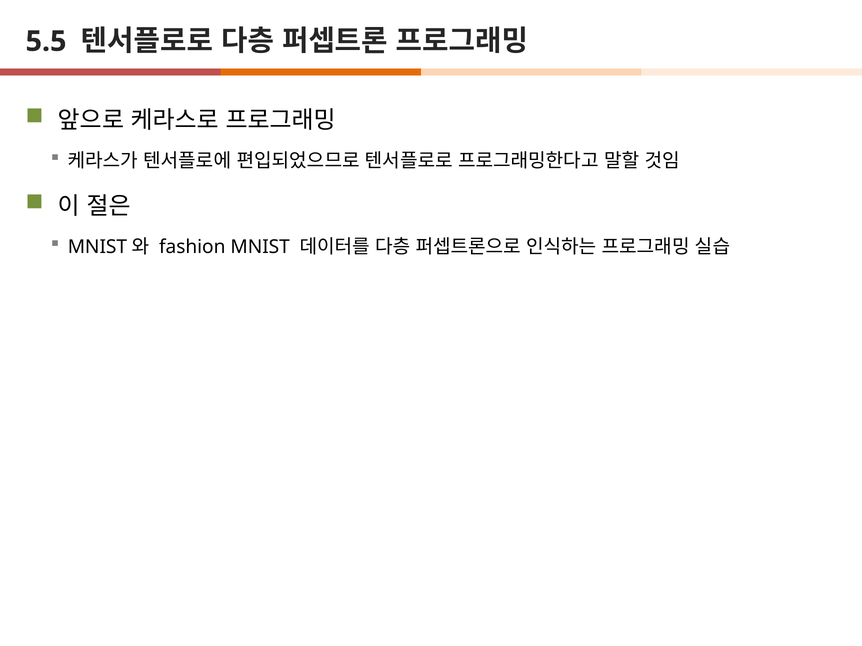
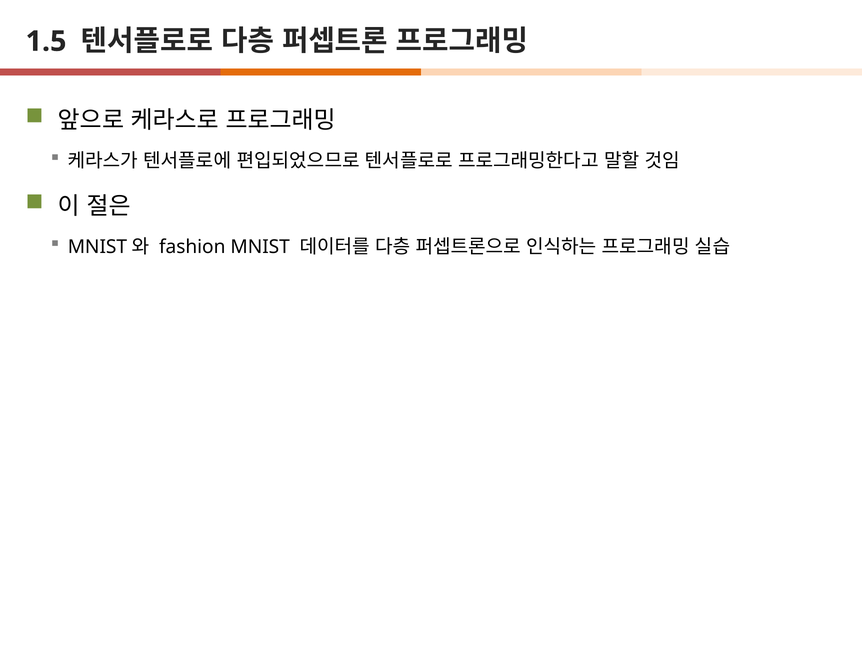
5.5: 5.5 -> 1.5 (46, 41)
